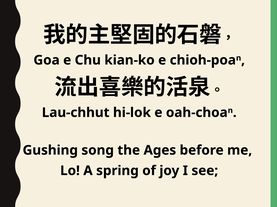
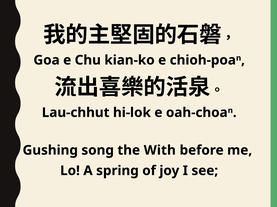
Ages: Ages -> With (160, 151)
